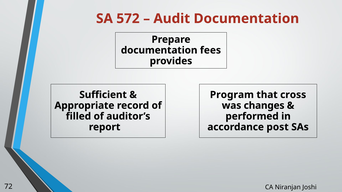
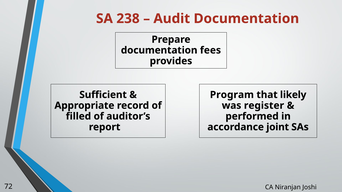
572: 572 -> 238 (128, 19)
cross: cross -> likely (293, 95)
changes: changes -> register (264, 106)
post: post -> joint (278, 127)
